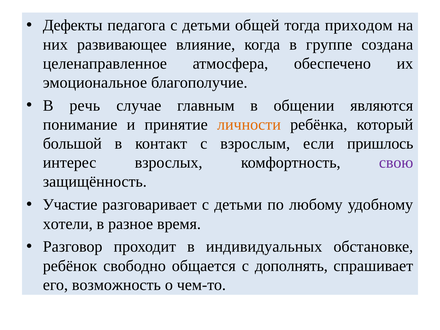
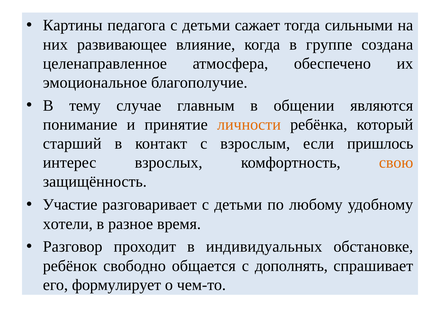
Дефекты: Дефекты -> Картины (73, 25)
общей: общей -> сажает (257, 25)
приходом: приходом -> сильными (359, 25)
речь: речь -> тему (85, 106)
большой: большой -> старший (72, 144)
свою colour: purple -> orange (396, 163)
возможность: возможность -> формулирует (117, 285)
